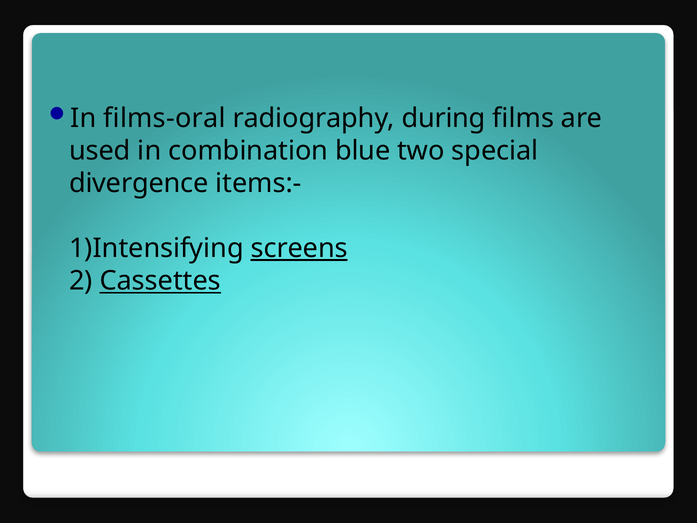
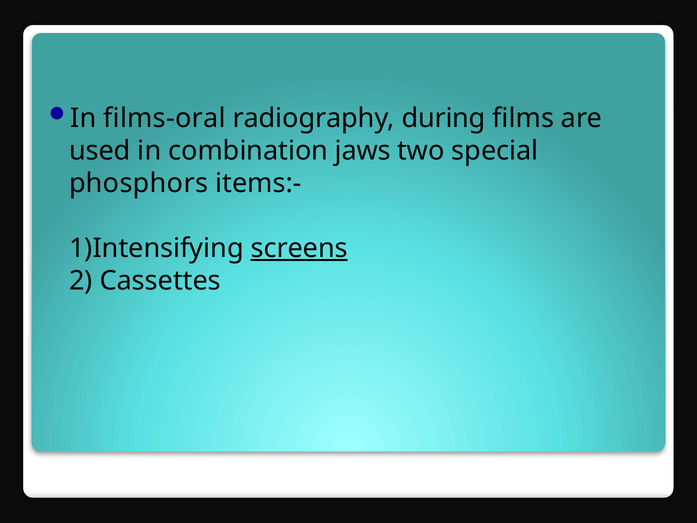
blue: blue -> jaws (363, 151)
divergence: divergence -> phosphors (139, 183)
Cassettes underline: present -> none (160, 281)
